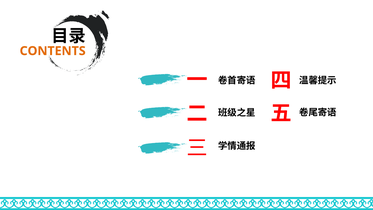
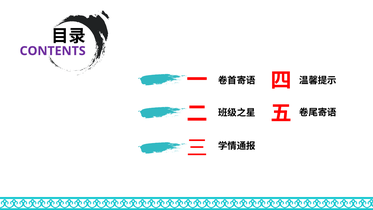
CONTENTS colour: orange -> purple (53, 51)
